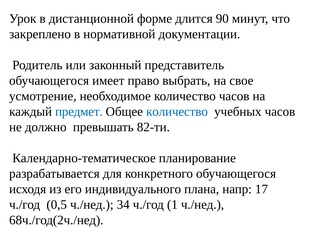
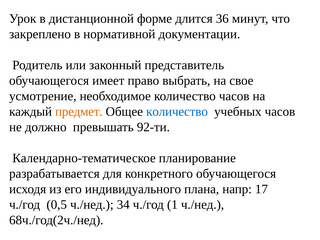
90: 90 -> 36 (222, 19)
предмет colour: blue -> orange (79, 112)
82-ти: 82-ти -> 92-ти (153, 127)
